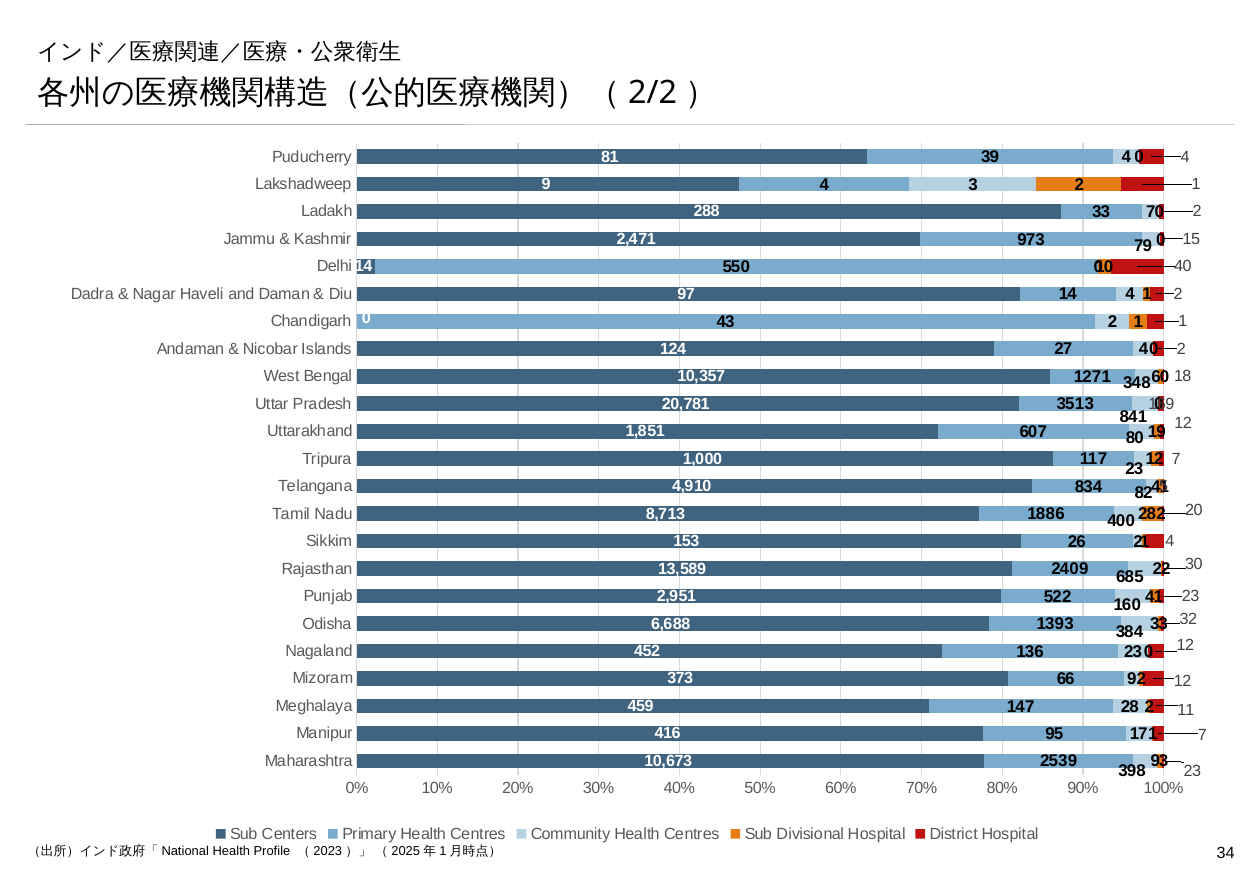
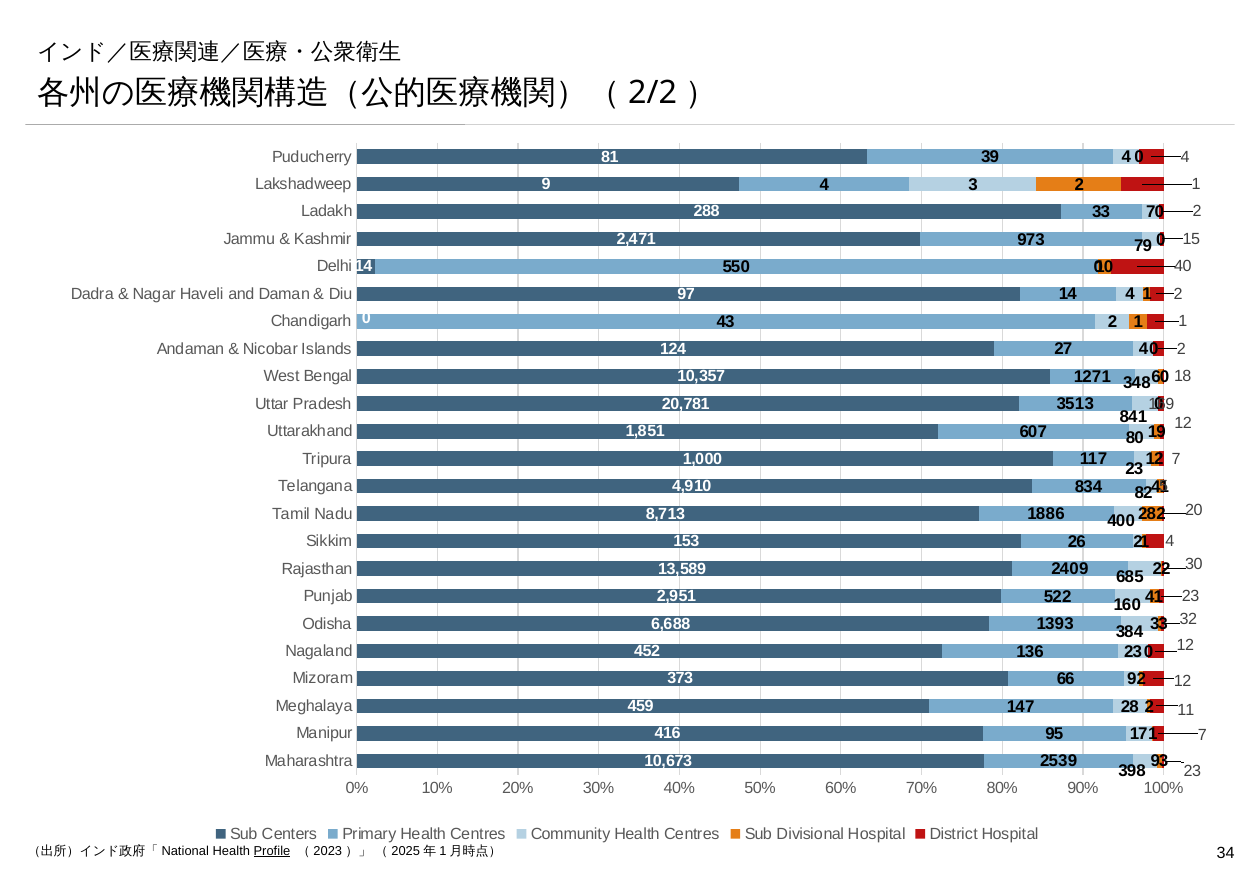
Profile underline: none -> present (272, 851)
